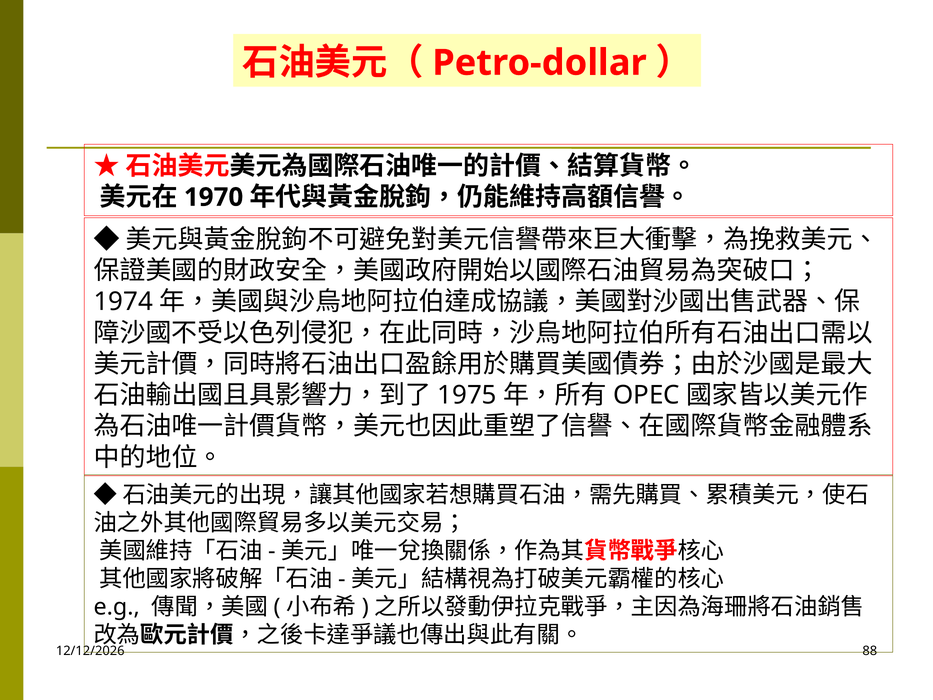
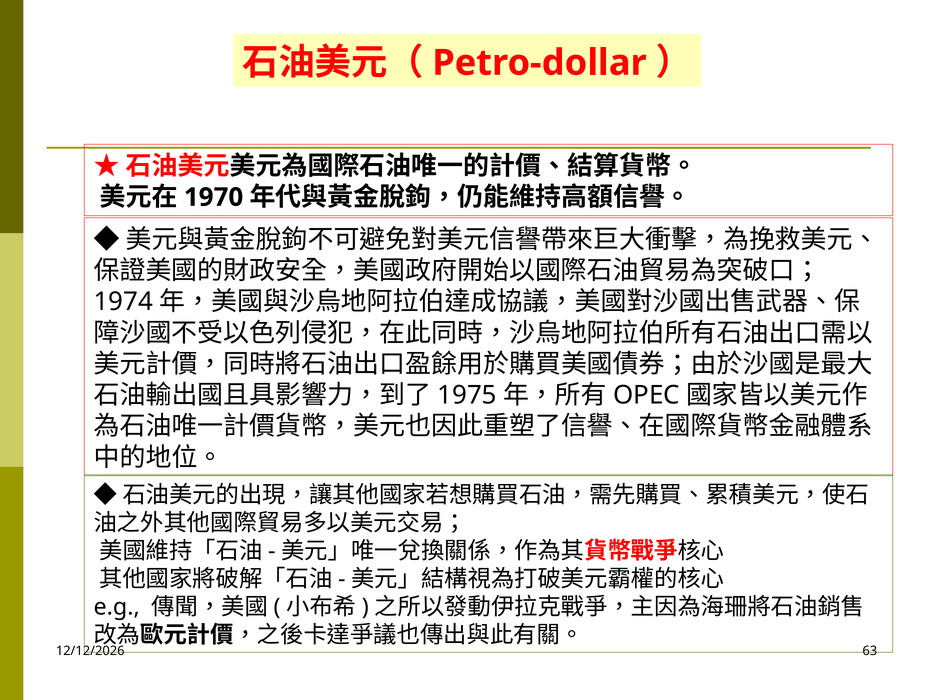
88: 88 -> 63 (870, 651)
